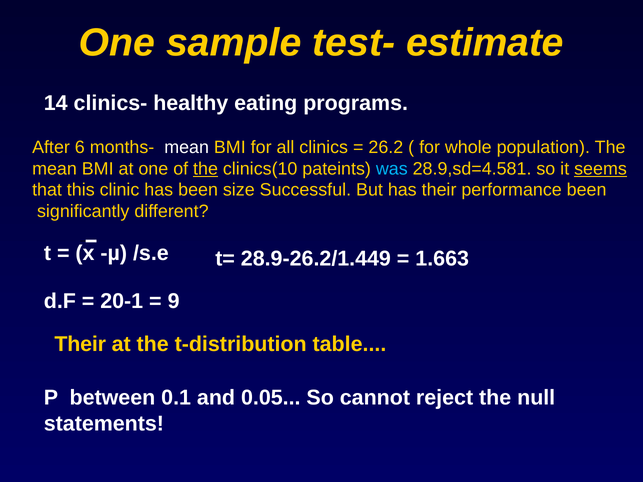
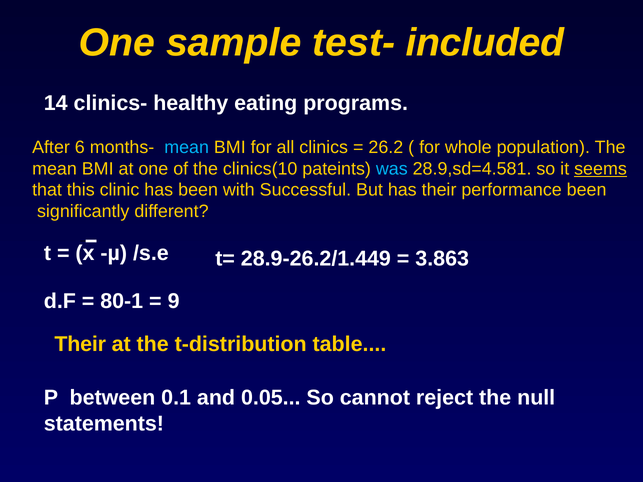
estimate: estimate -> included (485, 43)
mean colour: white -> light blue (187, 147)
the underline: present -> none (206, 169)
size: size -> with (239, 190)
1.663: 1.663 -> 3.863 (442, 259)
20-1: 20-1 -> 80-1 (122, 301)
